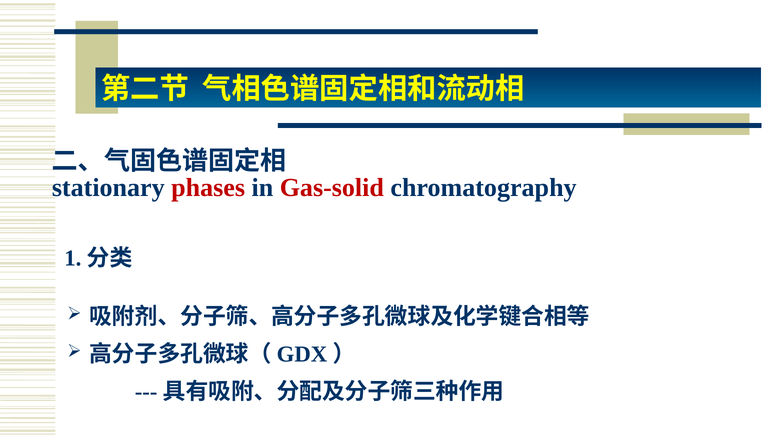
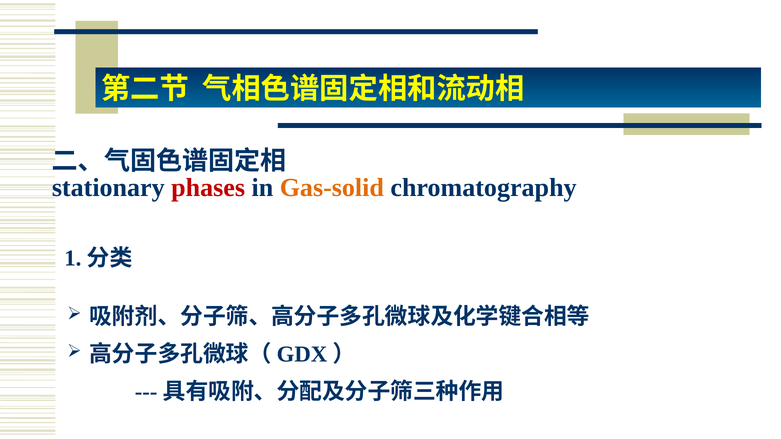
Gas-solid colour: red -> orange (332, 188)
